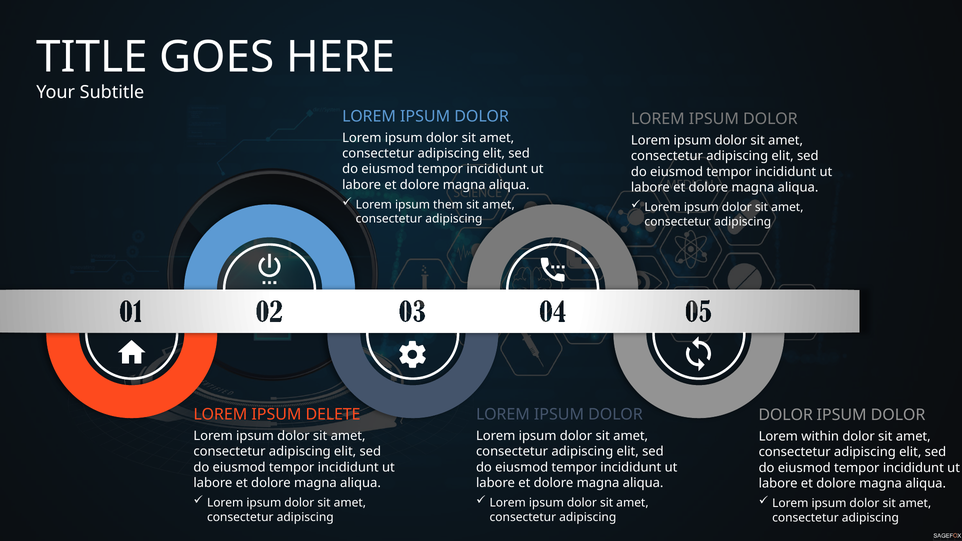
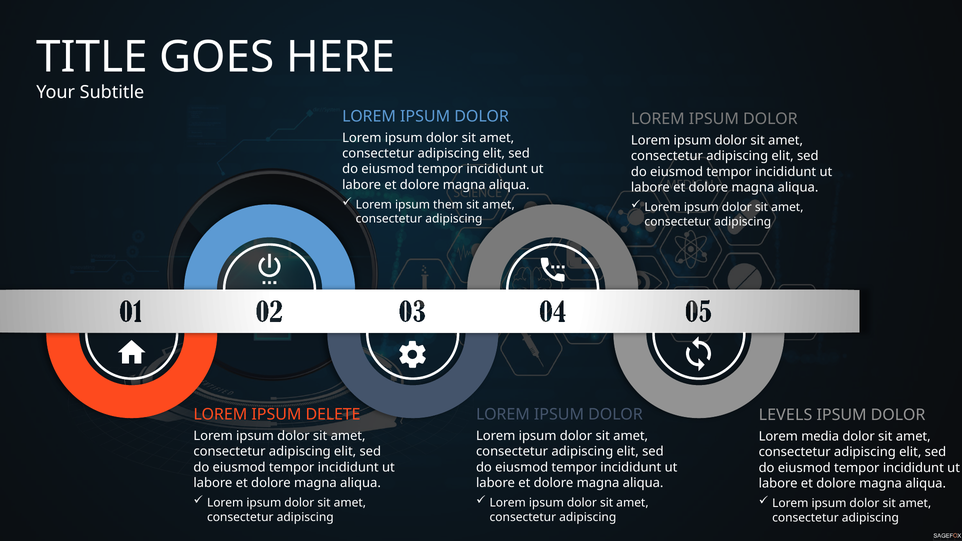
DOLOR: DOLOR -> LEVELS (785, 415)
within: within -> media (820, 437)
